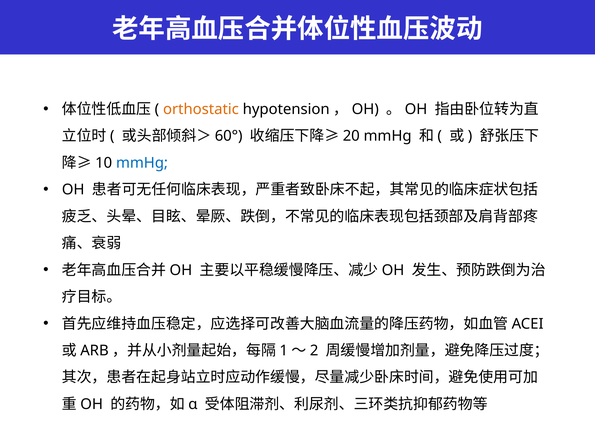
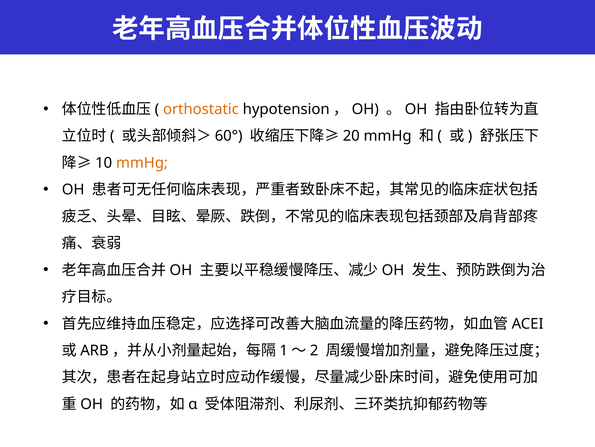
mmHg colour: blue -> orange (142, 163)
